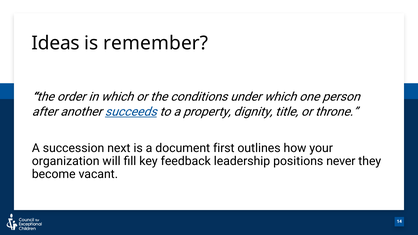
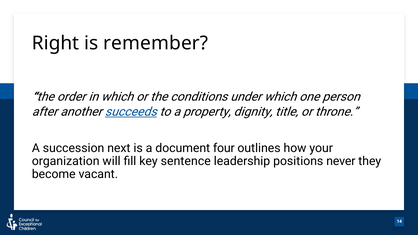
Ideas: Ideas -> Right (56, 43)
first: first -> four (224, 148)
feedback: feedback -> sentence (186, 161)
